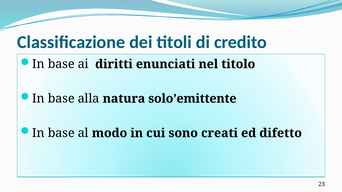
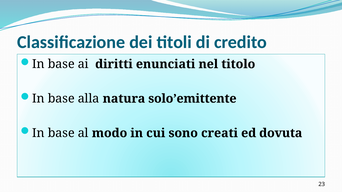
difetto: difetto -> dovuta (281, 133)
